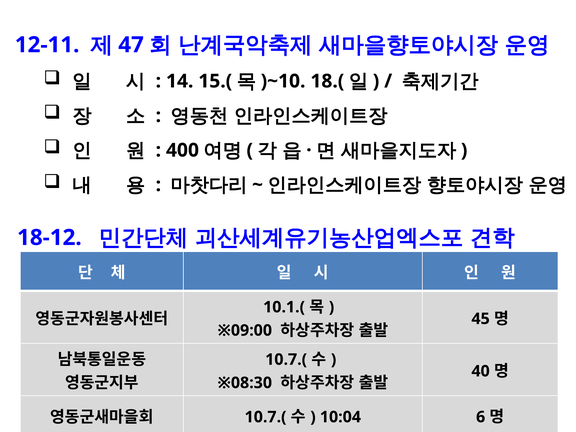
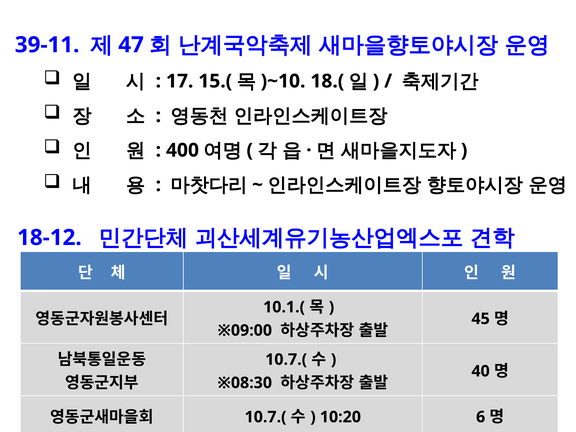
12-11: 12-11 -> 39-11 (47, 45)
14: 14 -> 17 (180, 81)
10:04: 10:04 -> 10:20 (340, 417)
